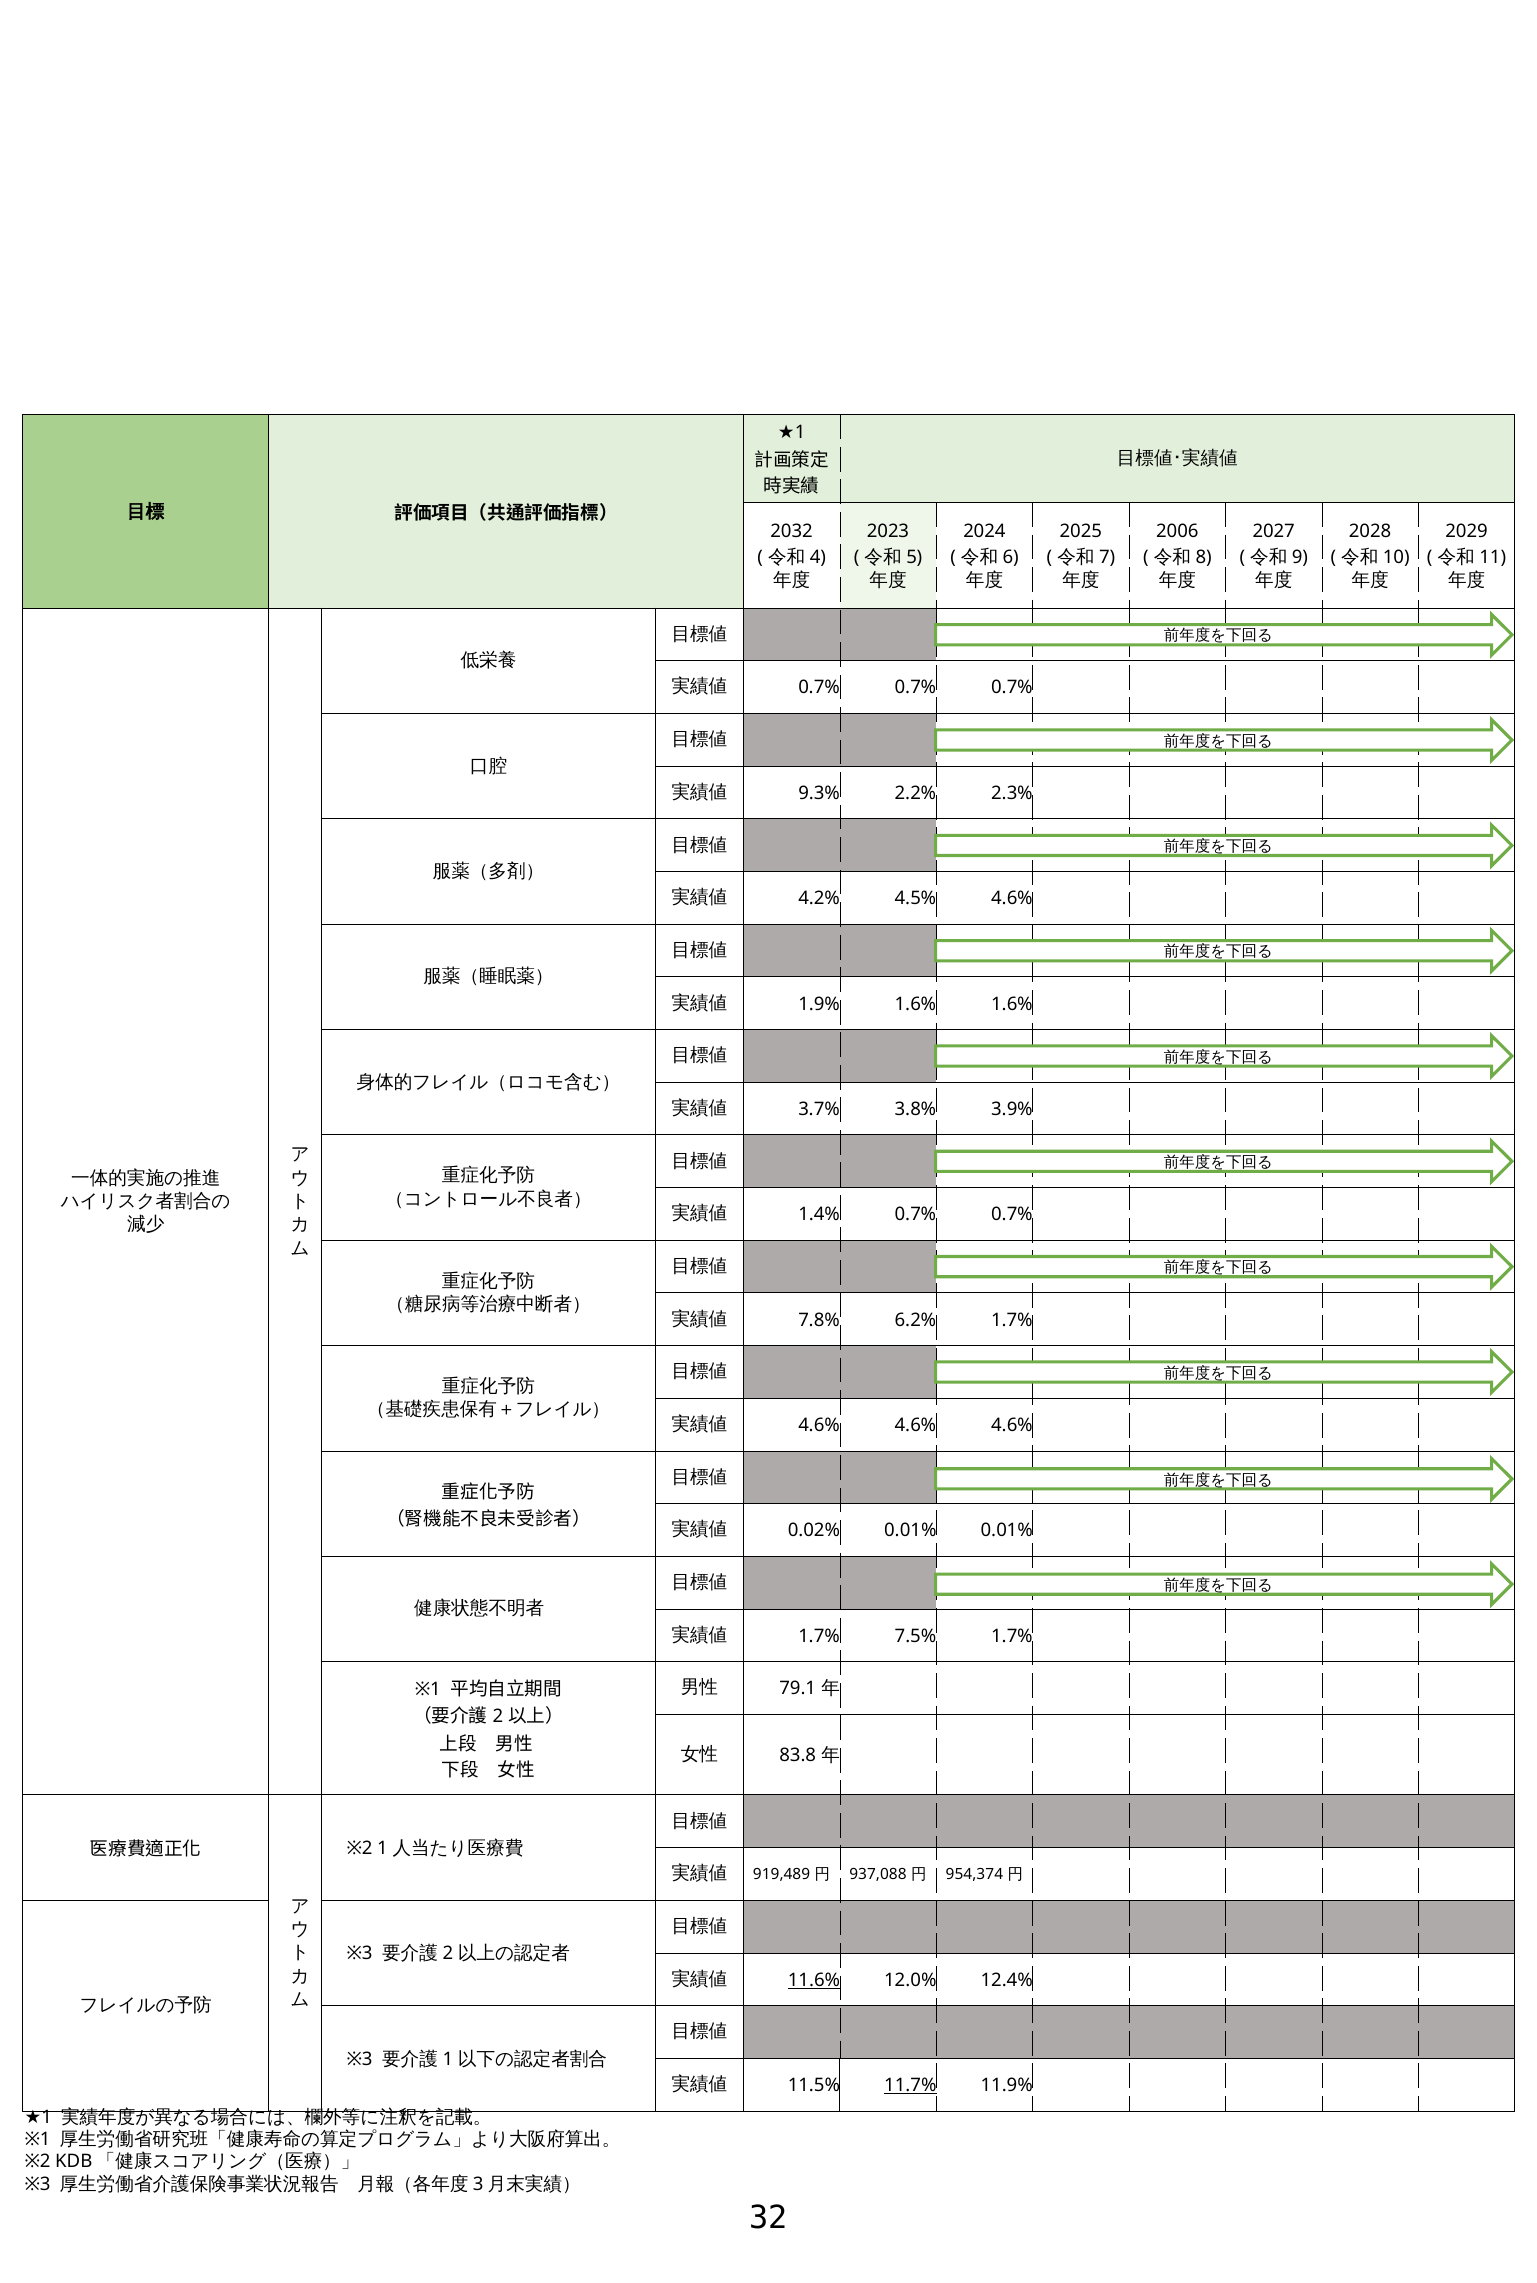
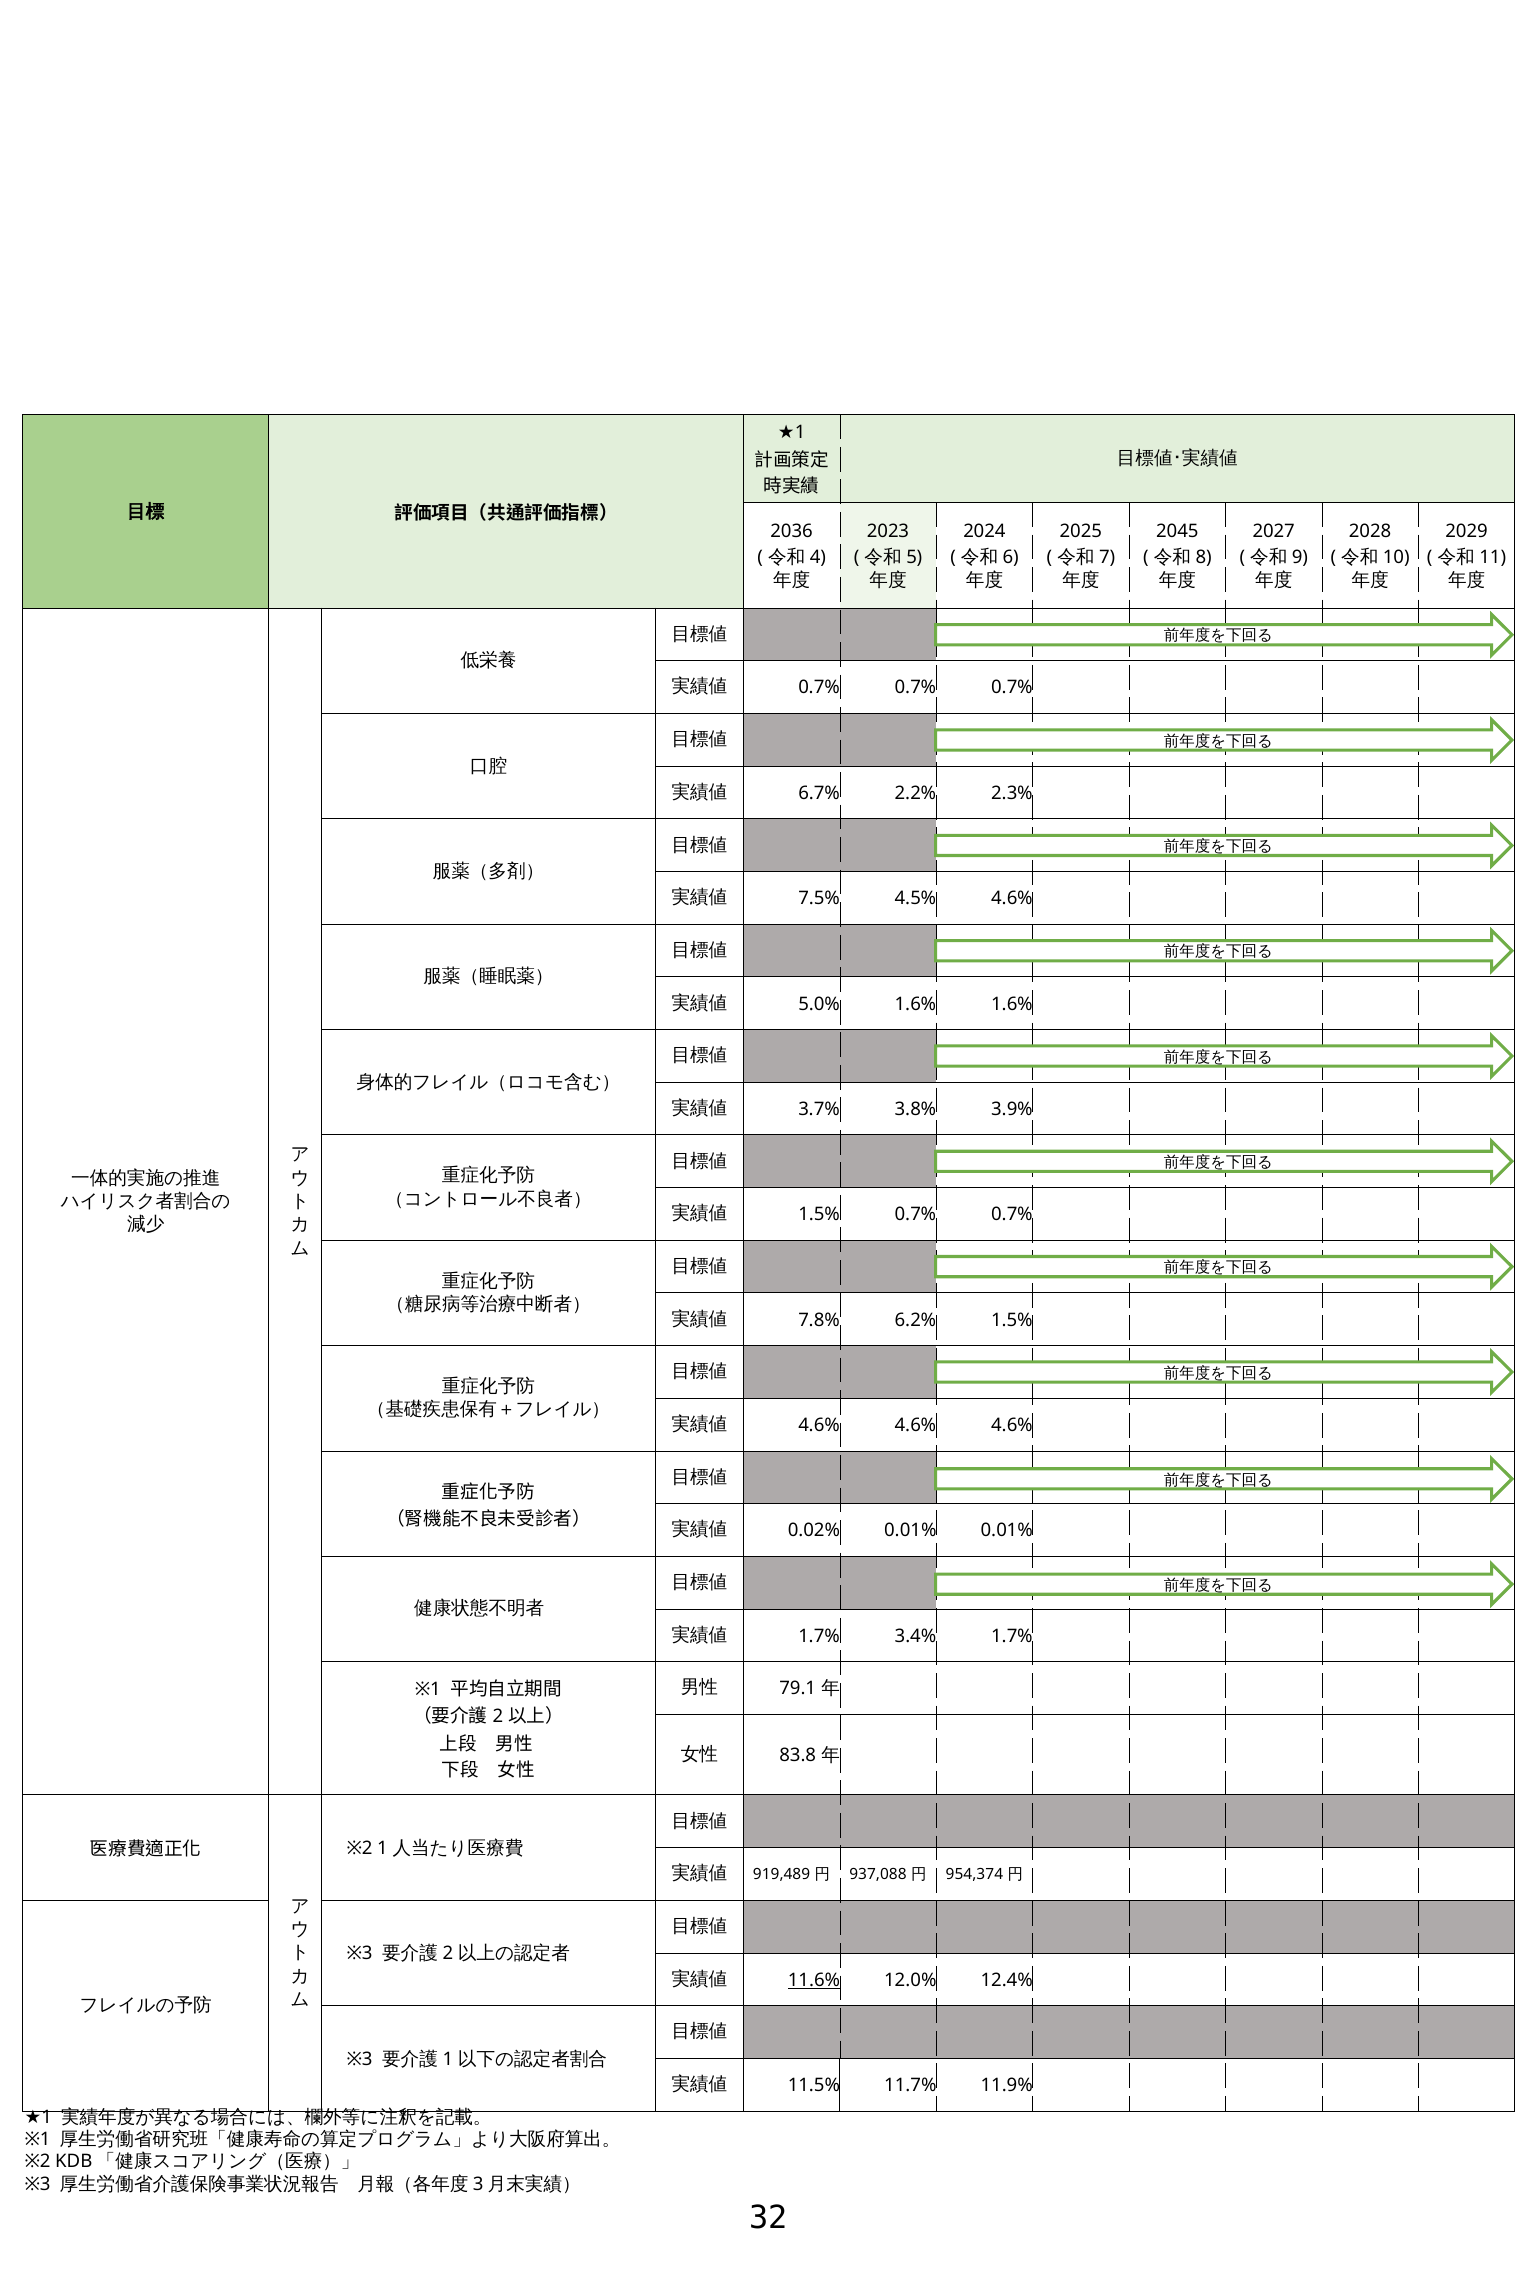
2032: 2032 -> 2036 (792, 532)
2006: 2006 -> 2045 (1177, 532)
9.3%: 9.3% -> 6.7% (819, 793)
4.2%: 4.2% -> 7.5% (819, 899)
1.9%: 1.9% -> 5.0% (819, 1004)
1.4%: 1.4% -> 1.5% (819, 1215)
6.2% 1.7%: 1.7% -> 1.5% (1012, 1320)
7.5%: 7.5% -> 3.4% (915, 1636)
11.7% underline: present -> none (910, 2086)
